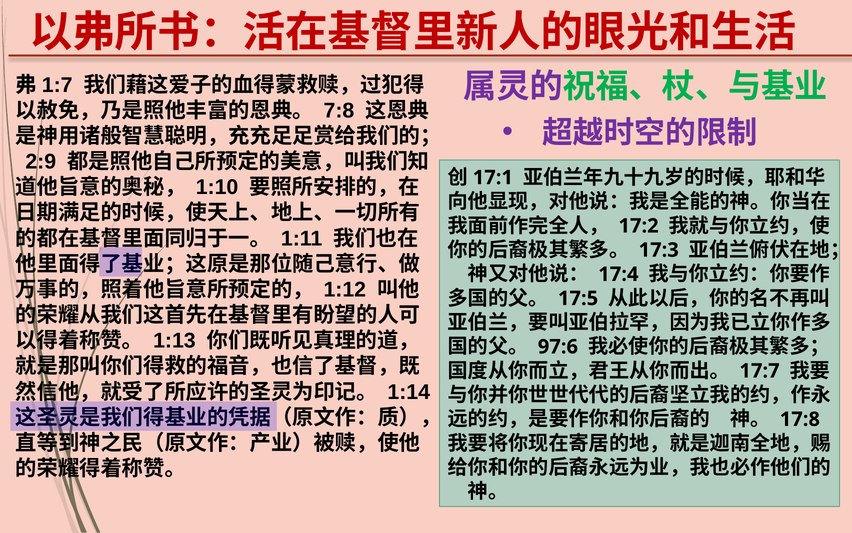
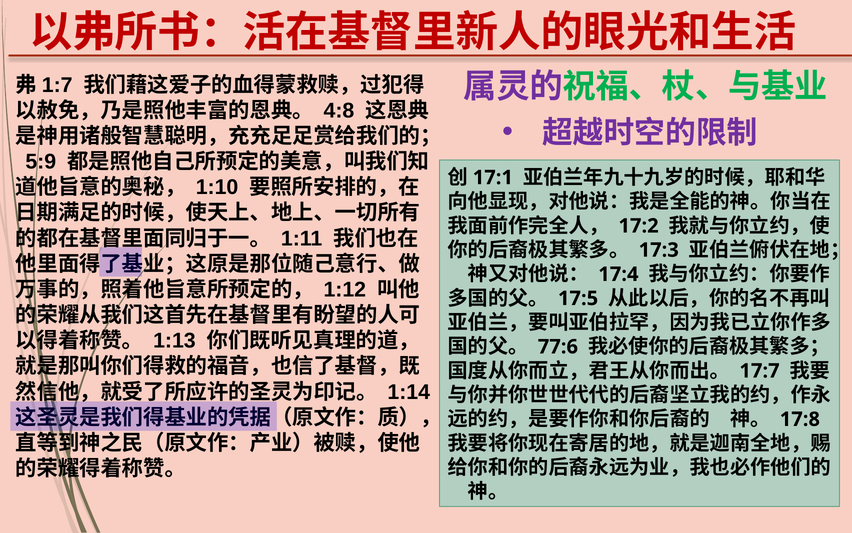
7:8: 7:8 -> 4:8 (339, 110)
2:9: 2:9 -> 5:9 (41, 162)
97:6: 97:6 -> 77:6 (558, 346)
